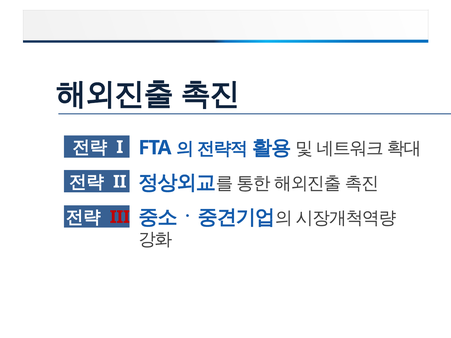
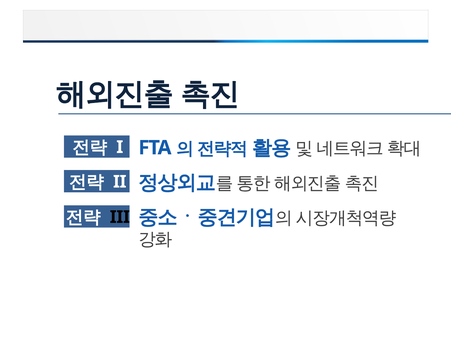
III colour: red -> black (120, 217)
